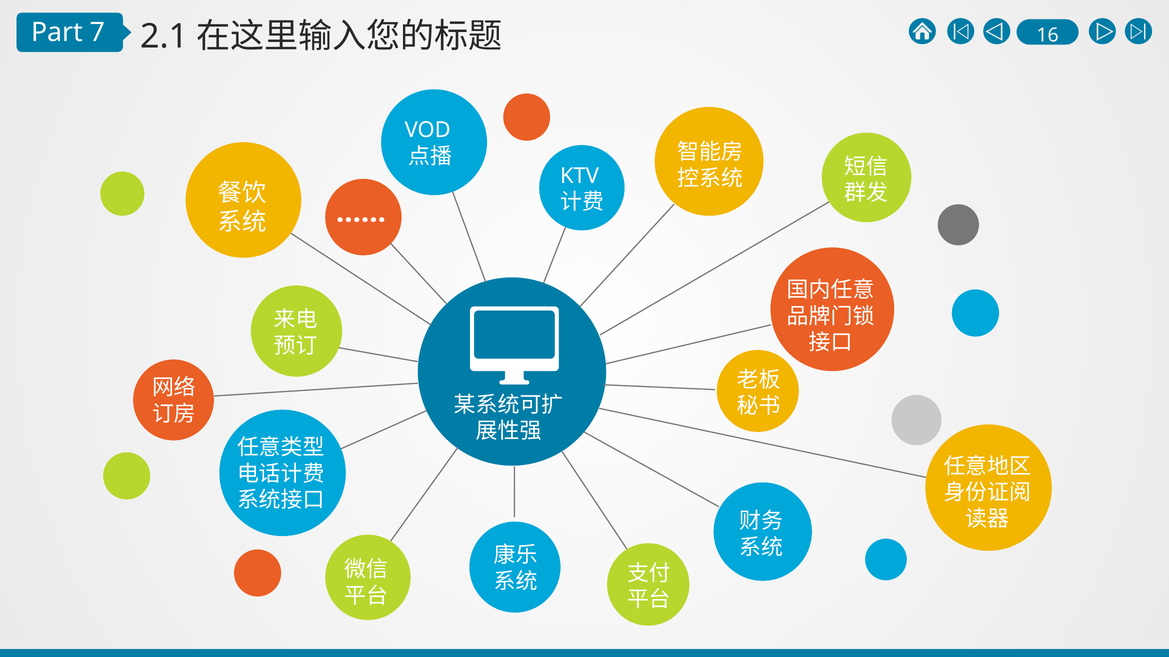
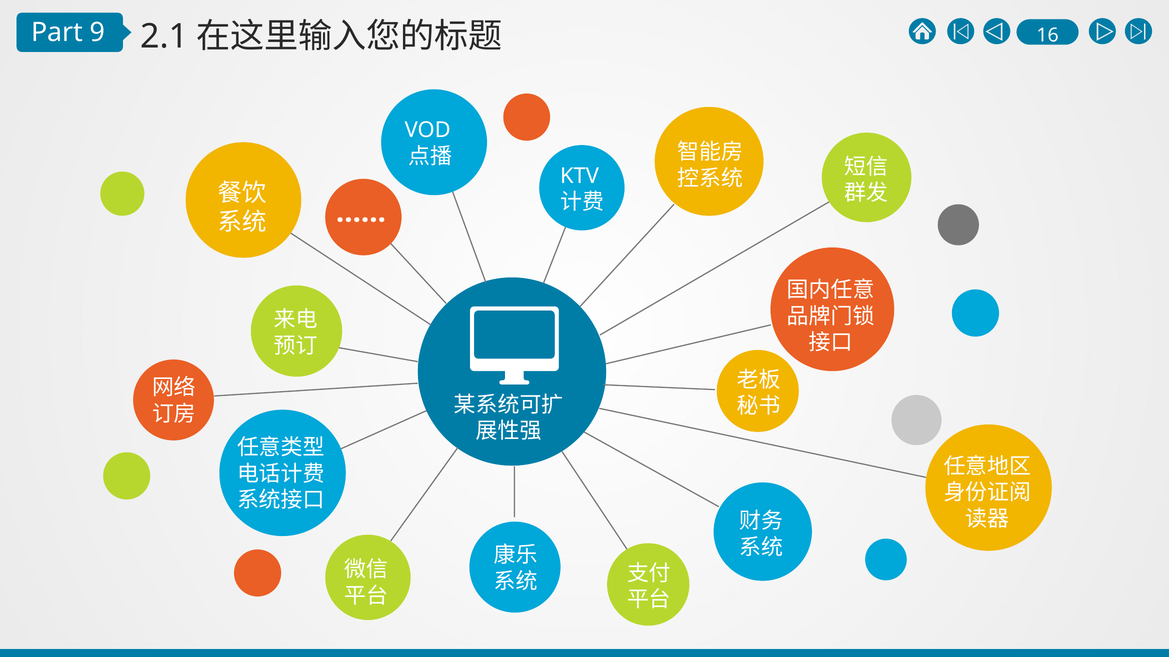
7: 7 -> 9 (98, 32)
